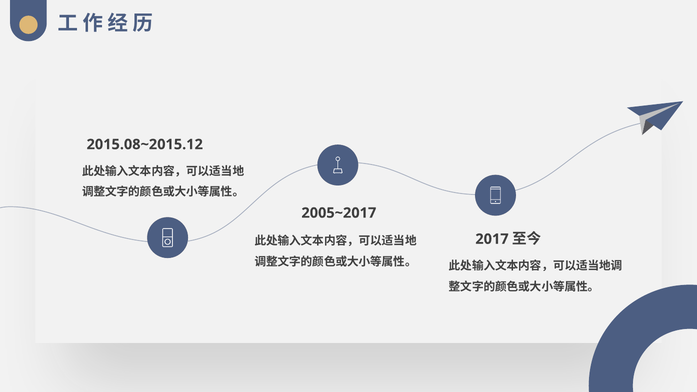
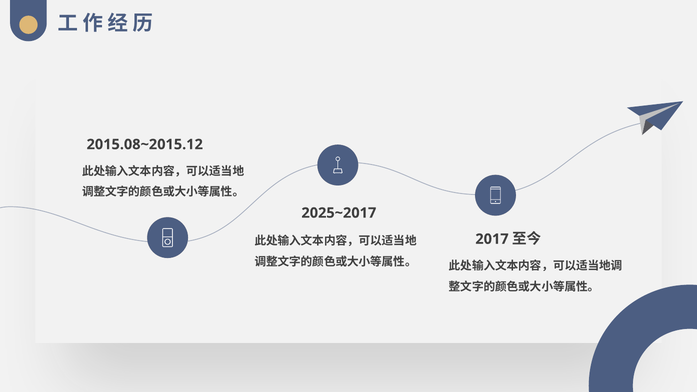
2005~2017: 2005~2017 -> 2025~2017 (339, 213)
